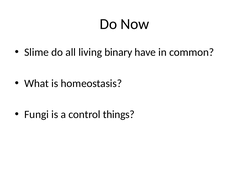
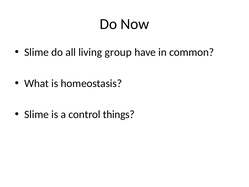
binary: binary -> group (118, 52)
Fungi: Fungi -> Slime (37, 114)
